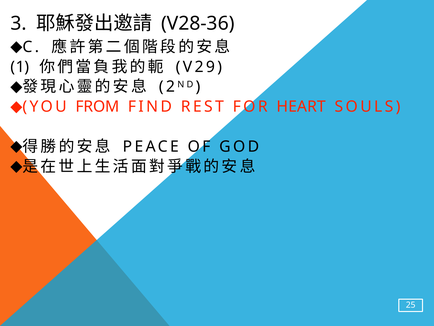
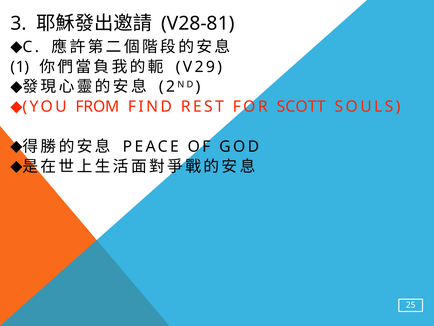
V28-36: V28-36 -> V28-81 (198, 23)
HEART: HEART -> SCOTT (301, 107)
